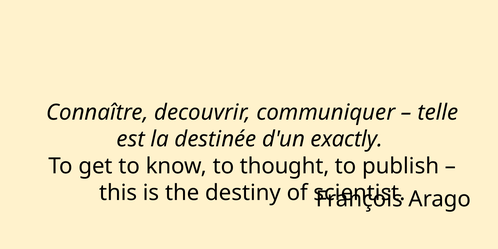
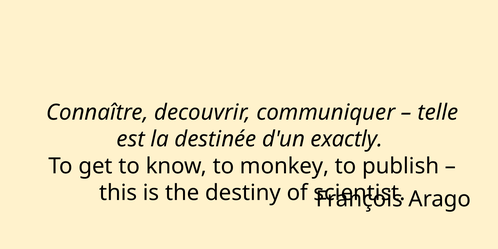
thought: thought -> monkey (285, 166)
